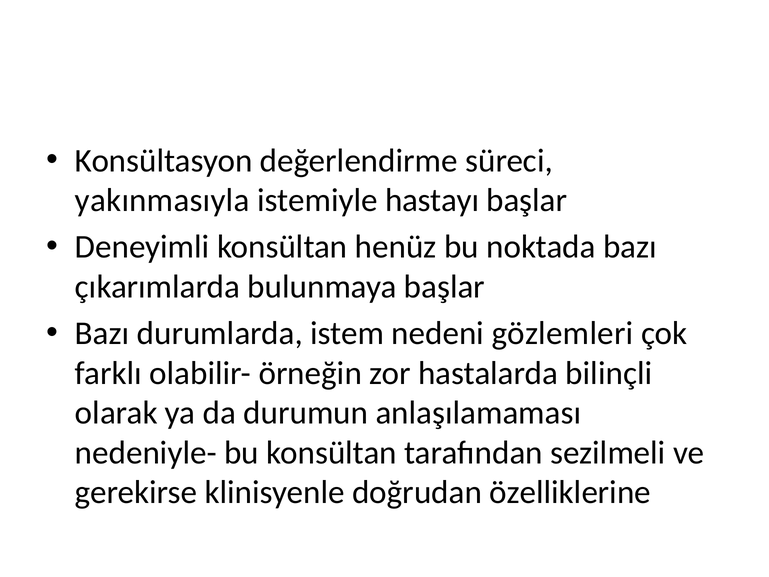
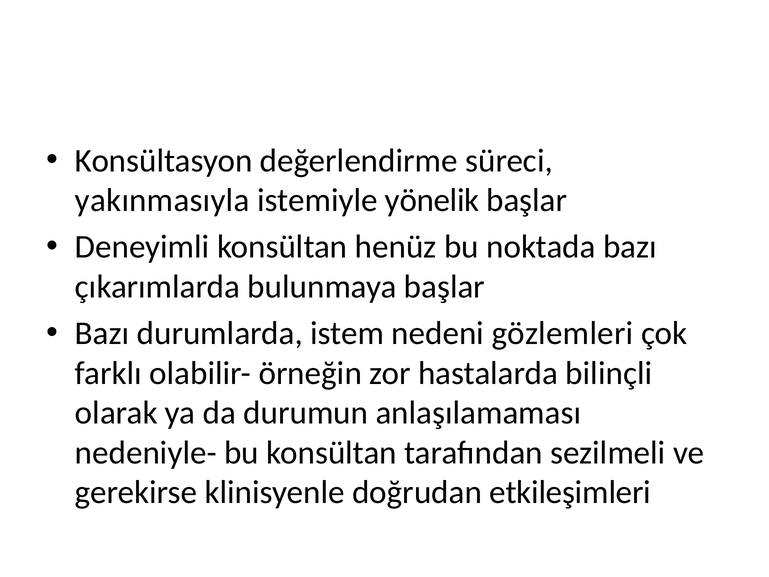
hastayı: hastayı -> yönelik (432, 200)
özelliklerine: özelliklerine -> etkileşimleri (570, 492)
